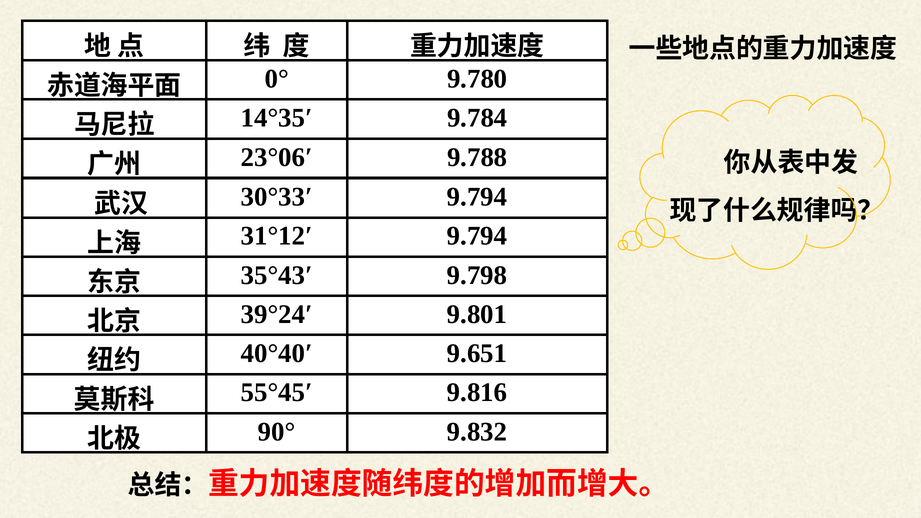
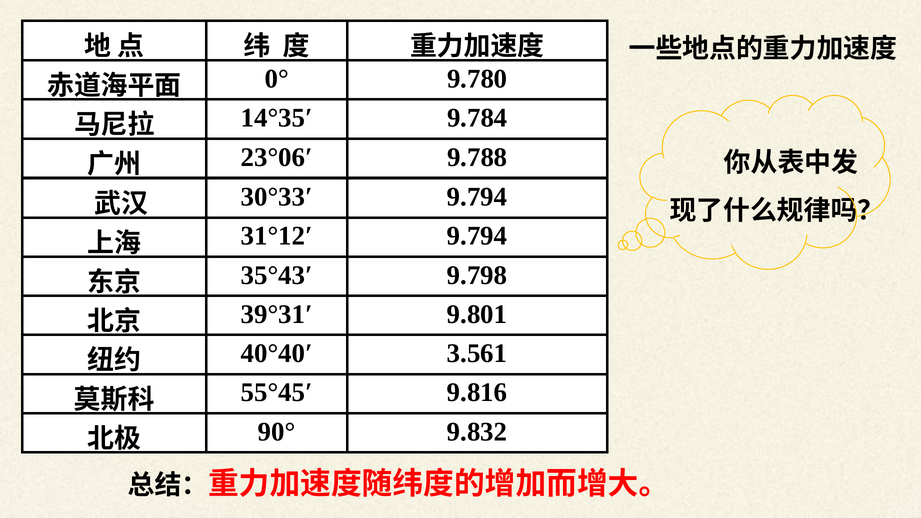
39°24′: 39°24′ -> 39°31′ (277, 314)
9.651: 9.651 -> 3.561 (477, 354)
